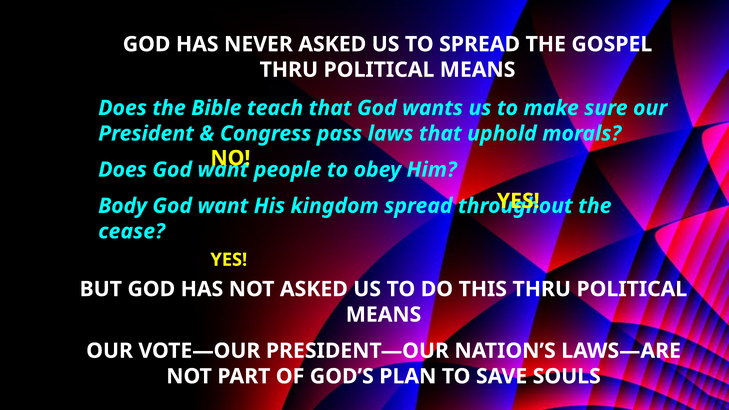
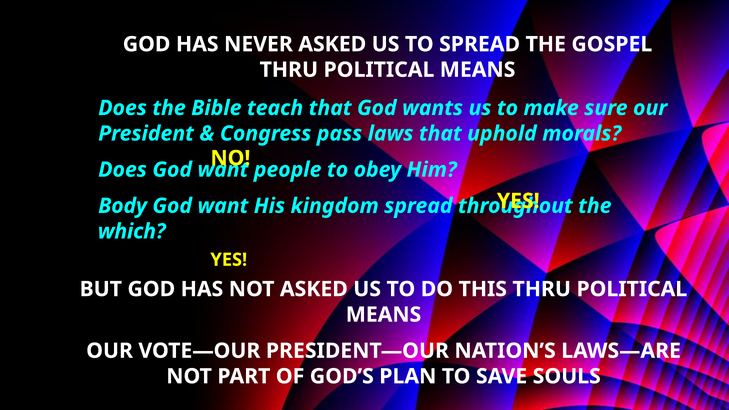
cease: cease -> which (132, 231)
